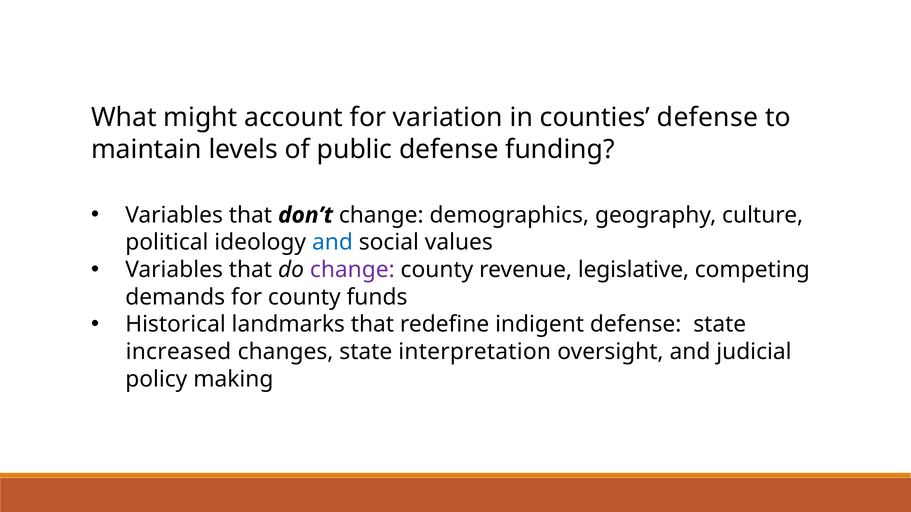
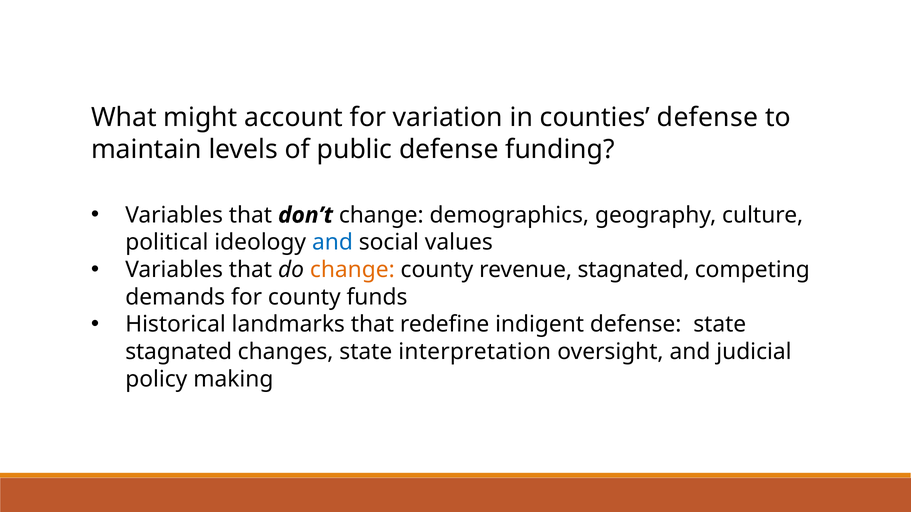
change colour: purple -> orange (352, 270)
revenue legislative: legislative -> stagnated (634, 270)
increased: increased -> stagnated (179, 352)
